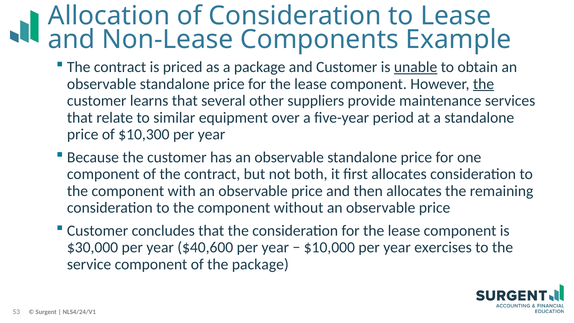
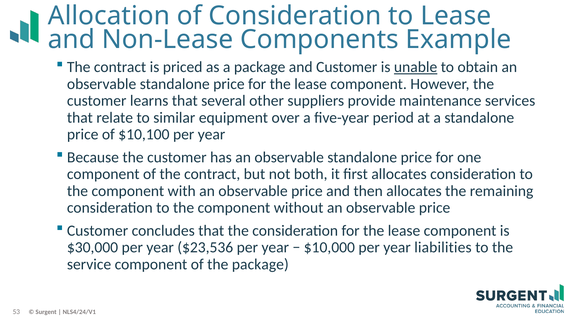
the underline: present -> none (484, 84)
$10,300: $10,300 -> $10,100 (144, 134)
$40,600: $40,600 -> $23,536 (205, 247)
exercises: exercises -> liabilities (443, 247)
